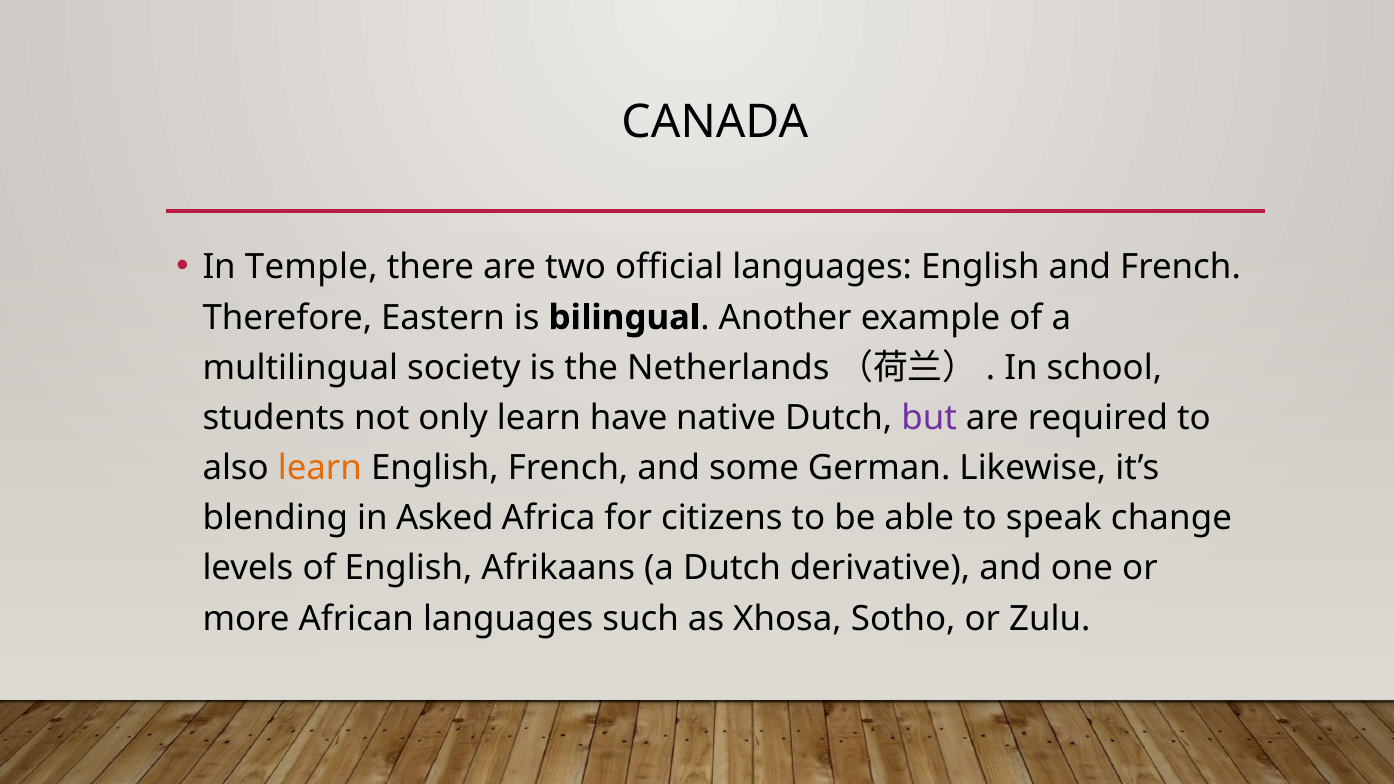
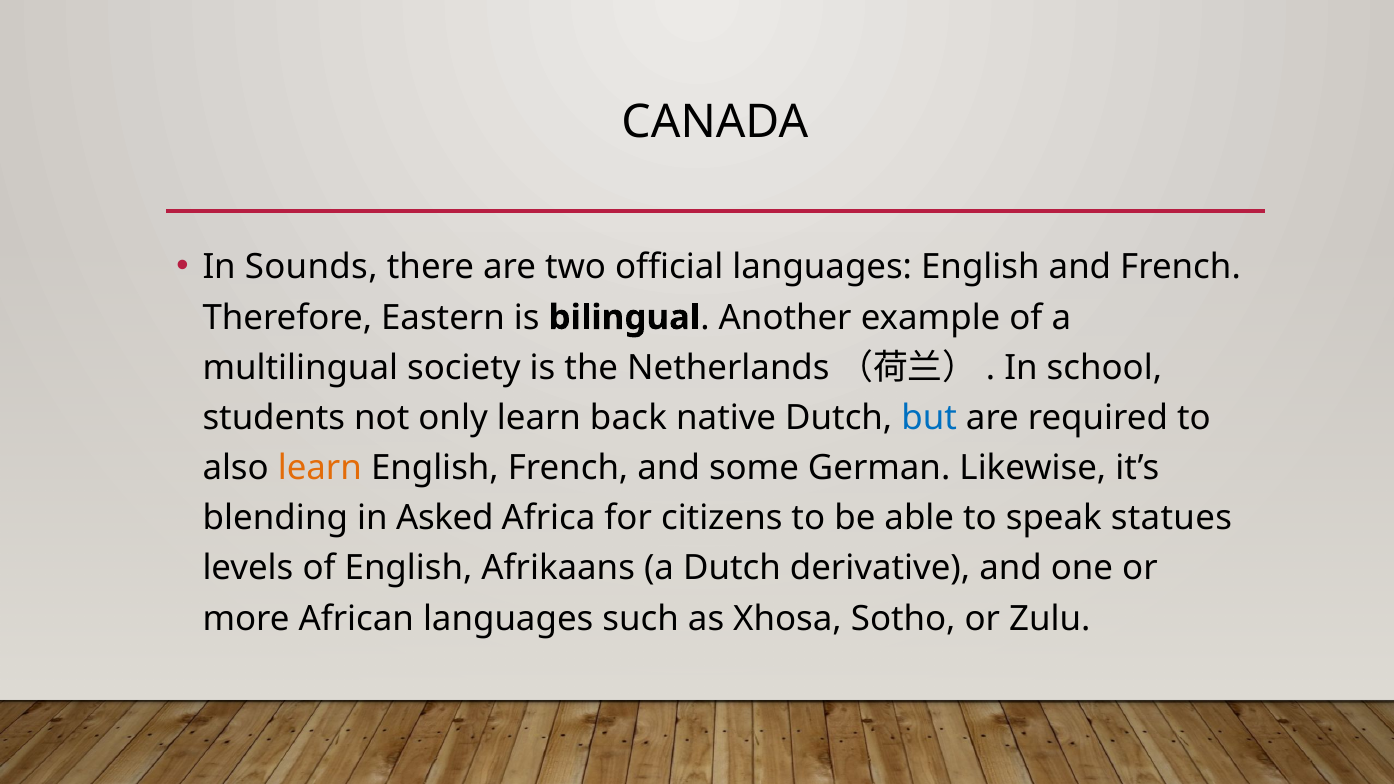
Temple: Temple -> Sounds (311, 267)
have: have -> back (628, 418)
but colour: purple -> blue (929, 418)
change: change -> statues (1171, 518)
